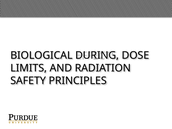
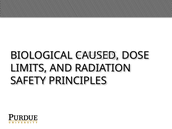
DURING: DURING -> CAUSED (97, 55)
